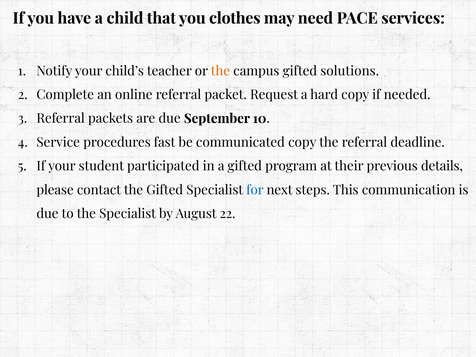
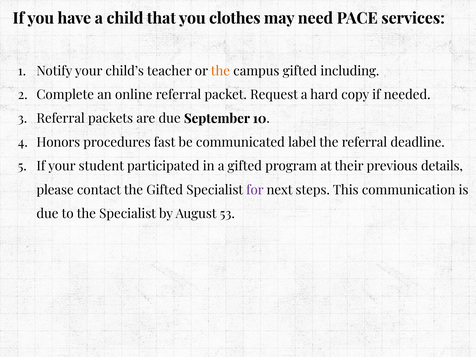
solutions: solutions -> including (350, 71)
Service: Service -> Honors (58, 142)
communicated copy: copy -> label (302, 142)
for colour: blue -> purple (255, 190)
22: 22 -> 53 (227, 214)
